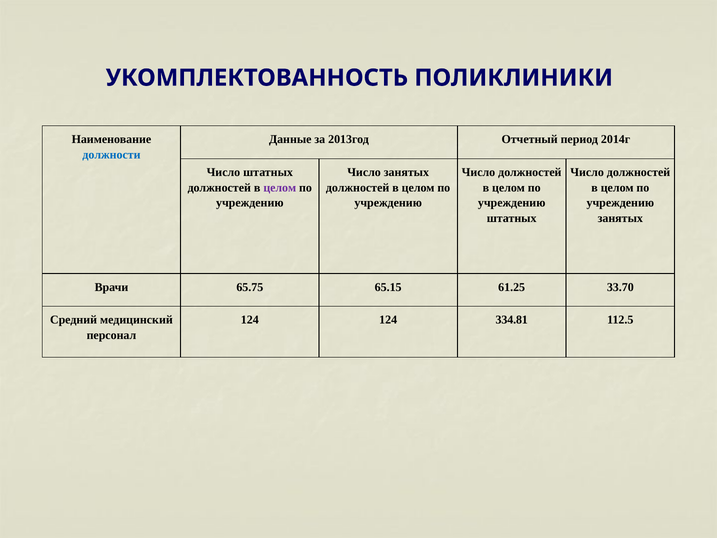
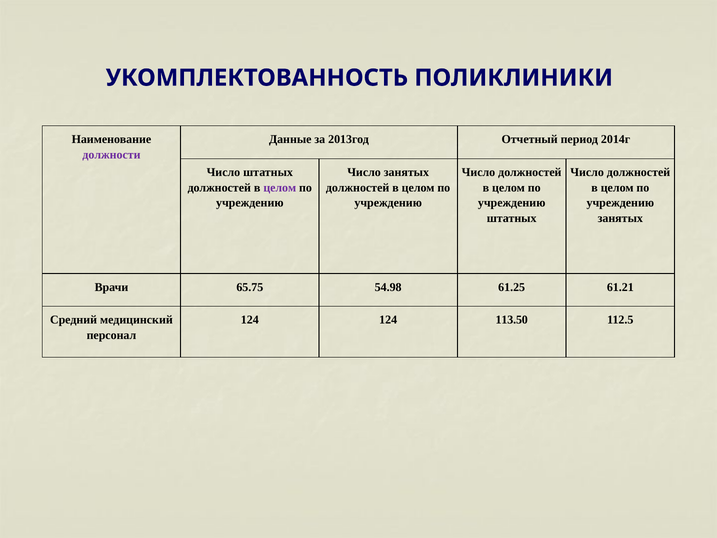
должности colour: blue -> purple (111, 155)
65.15: 65.15 -> 54.98 (388, 287)
33.70: 33.70 -> 61.21 (620, 287)
334.81: 334.81 -> 113.50 (512, 320)
